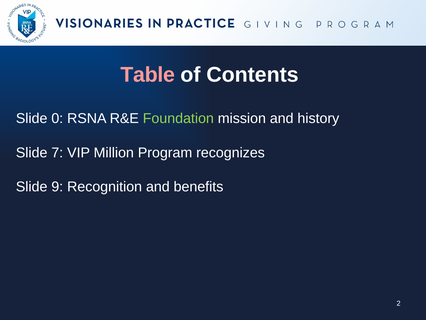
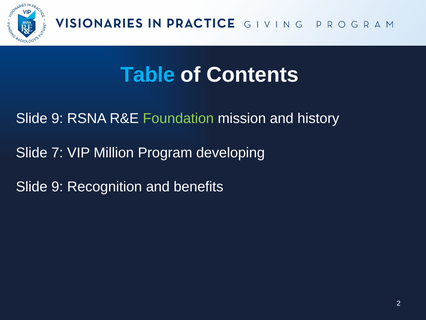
Table colour: pink -> light blue (148, 75)
0: 0 -> 9 (57, 118)
recognizes: recognizes -> developing (231, 153)
